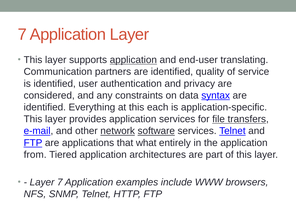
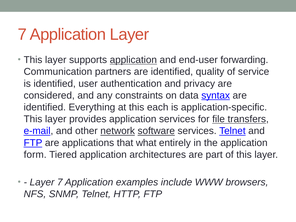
translating: translating -> forwarding (244, 60)
from: from -> form (35, 155)
